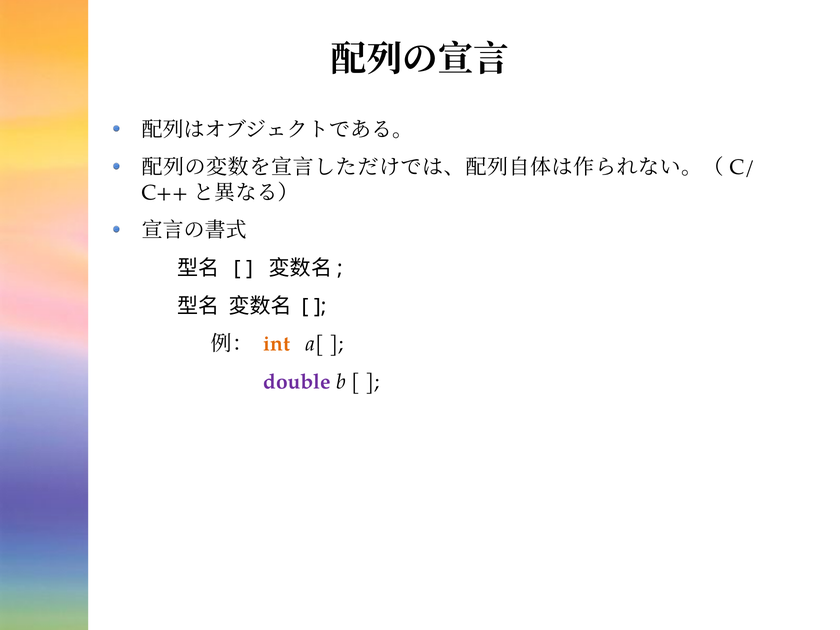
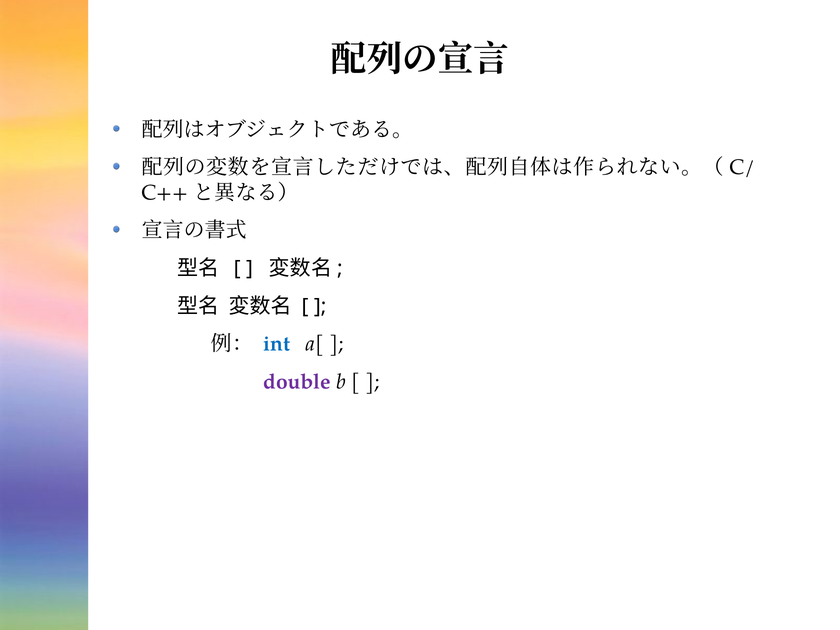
int colour: orange -> blue (277, 344)
